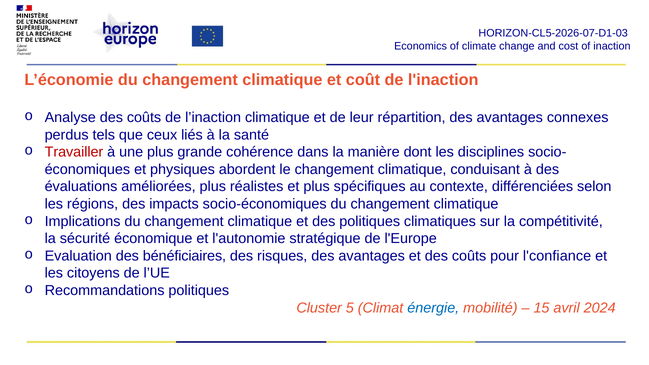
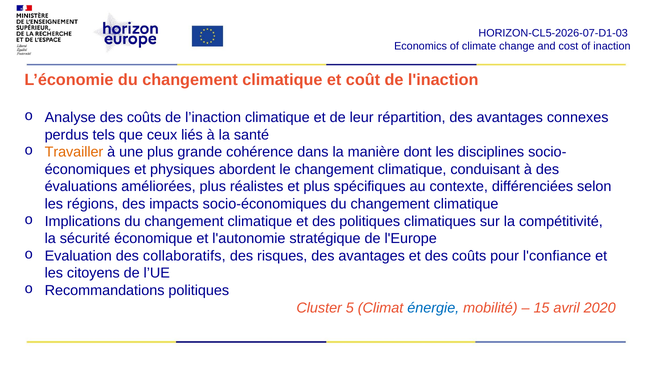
Travailler colour: red -> orange (74, 152)
bénéficiaires: bénéficiaires -> collaboratifs (184, 256)
2024: 2024 -> 2020 (600, 308)
